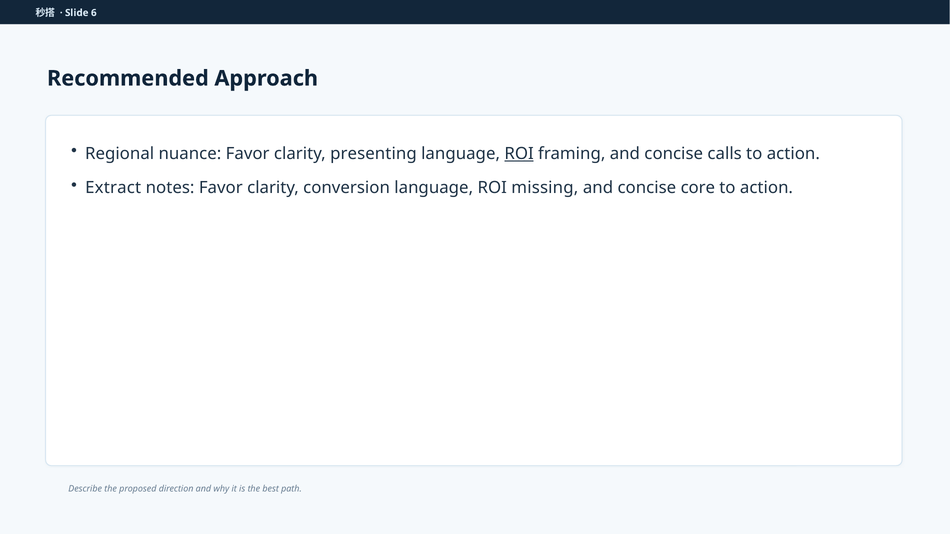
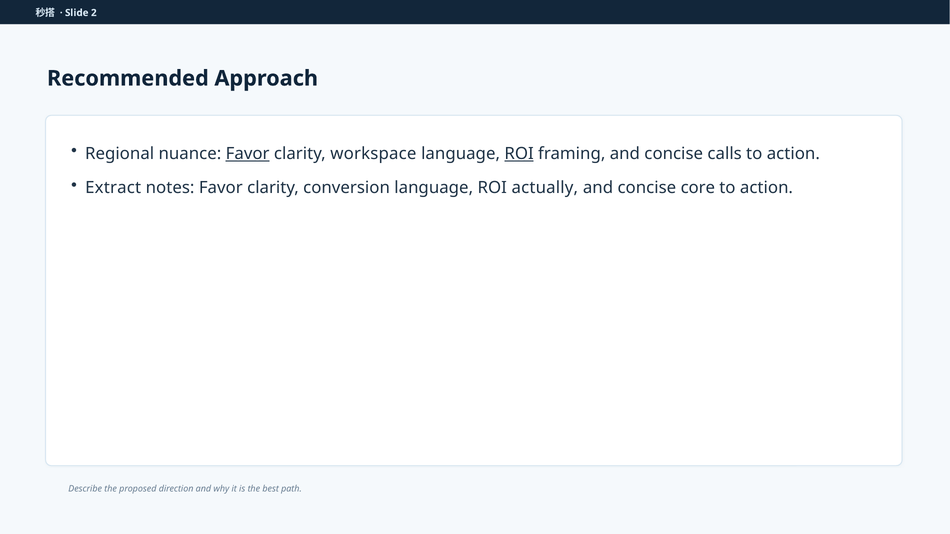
6: 6 -> 2 (94, 13)
Favor underline: none -> present (248, 154)
presenting: presenting -> workspace (373, 154)
missing: missing -> actually (545, 188)
